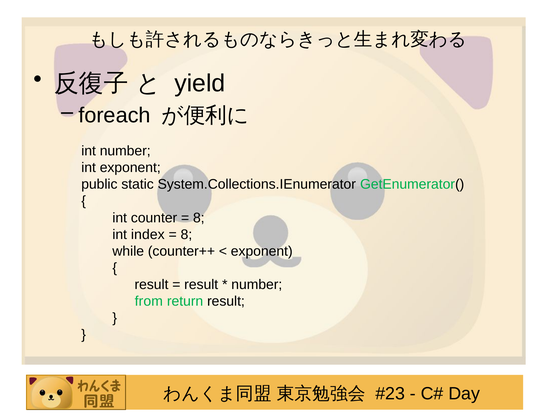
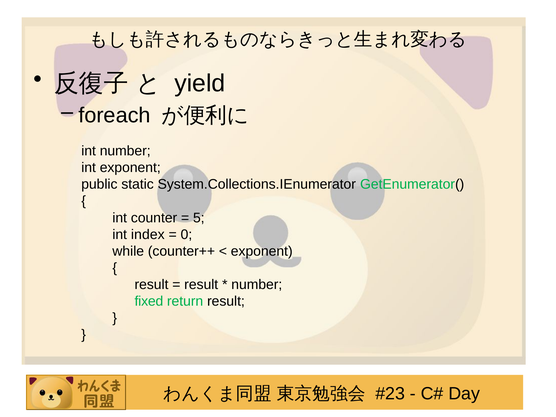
8: 8 -> 5 (199, 218)
8: 8 -> 0 (186, 234)
from: from -> fixed (149, 301)
